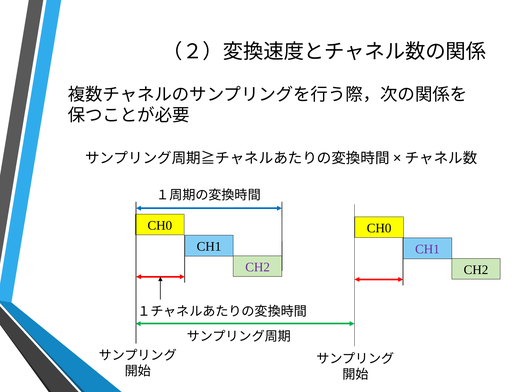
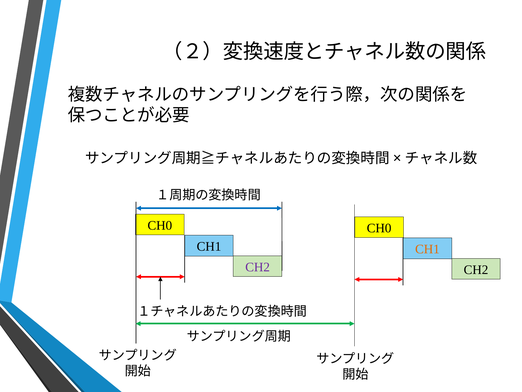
CH1 colour: purple -> orange (427, 249)
